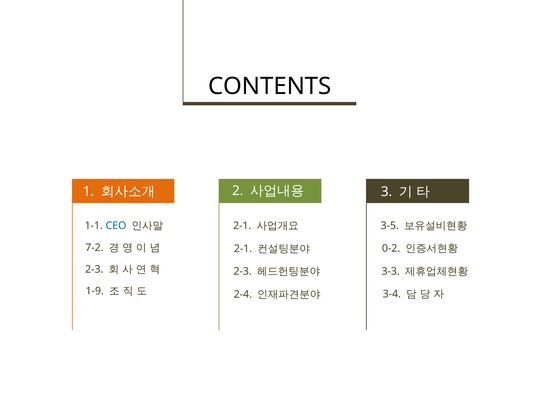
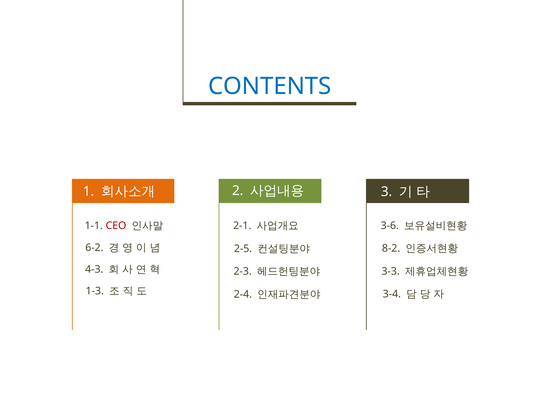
CONTENTS colour: black -> blue (270, 86)
CEO colour: blue -> red (116, 226)
3-5: 3-5 -> 3-6 (390, 226)
7-2: 7-2 -> 6-2 (94, 248)
0-2: 0-2 -> 8-2 (391, 249)
2-1: 2-1 -> 2-5 (243, 249)
2-3: 2-3 -> 4-3 (94, 269)
1-9: 1-9 -> 1-3 (95, 291)
